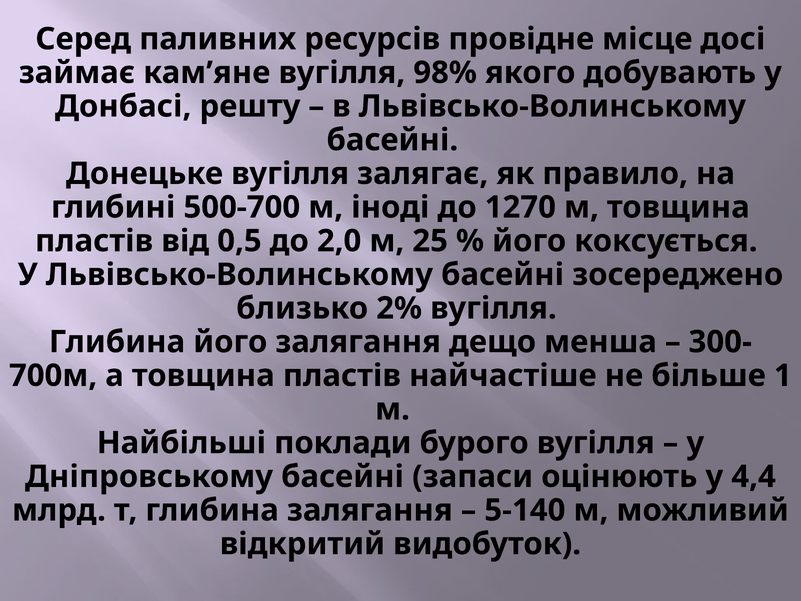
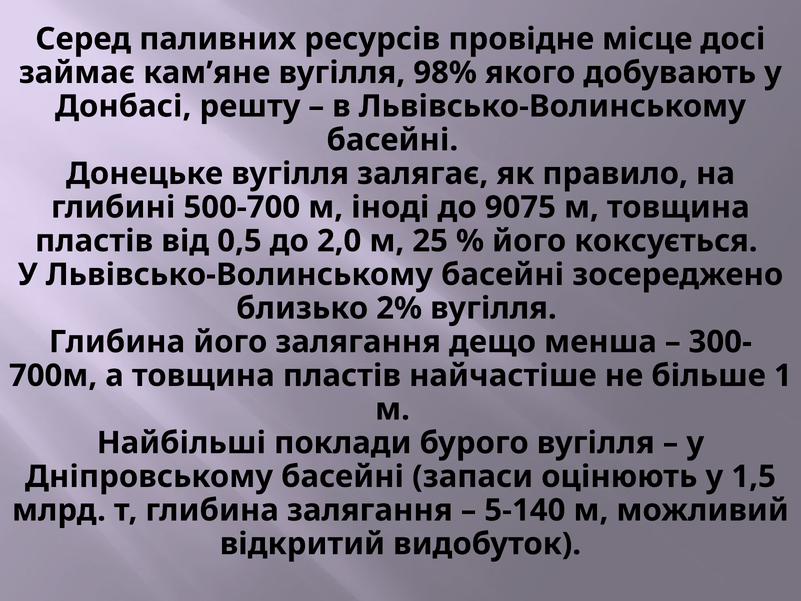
1270: 1270 -> 9075 (520, 207)
4,4: 4,4 -> 1,5 (754, 476)
